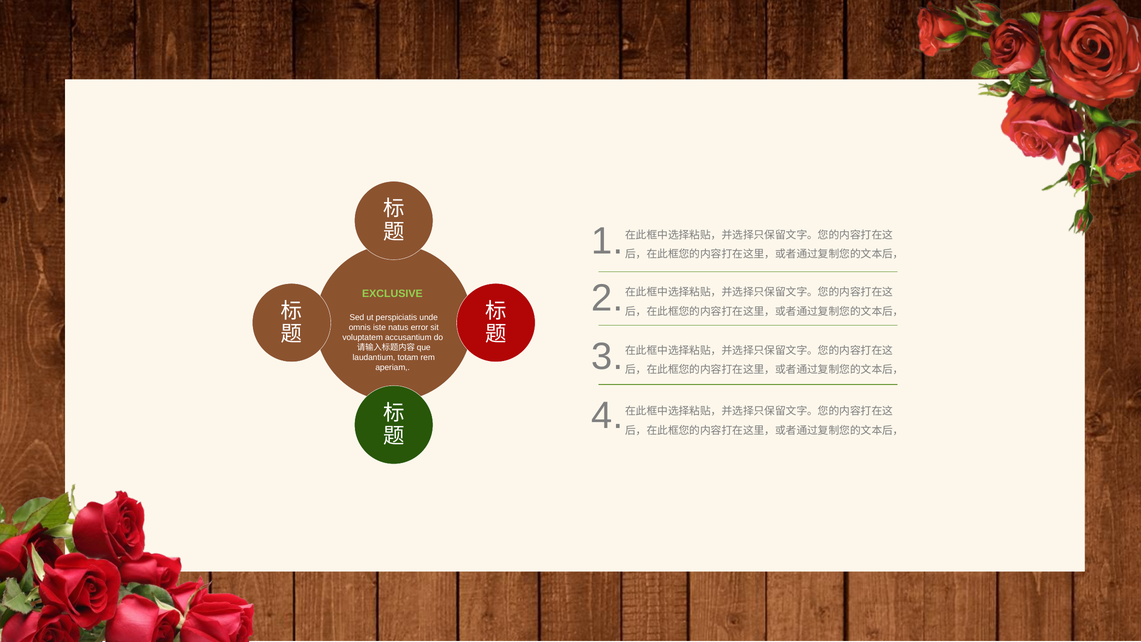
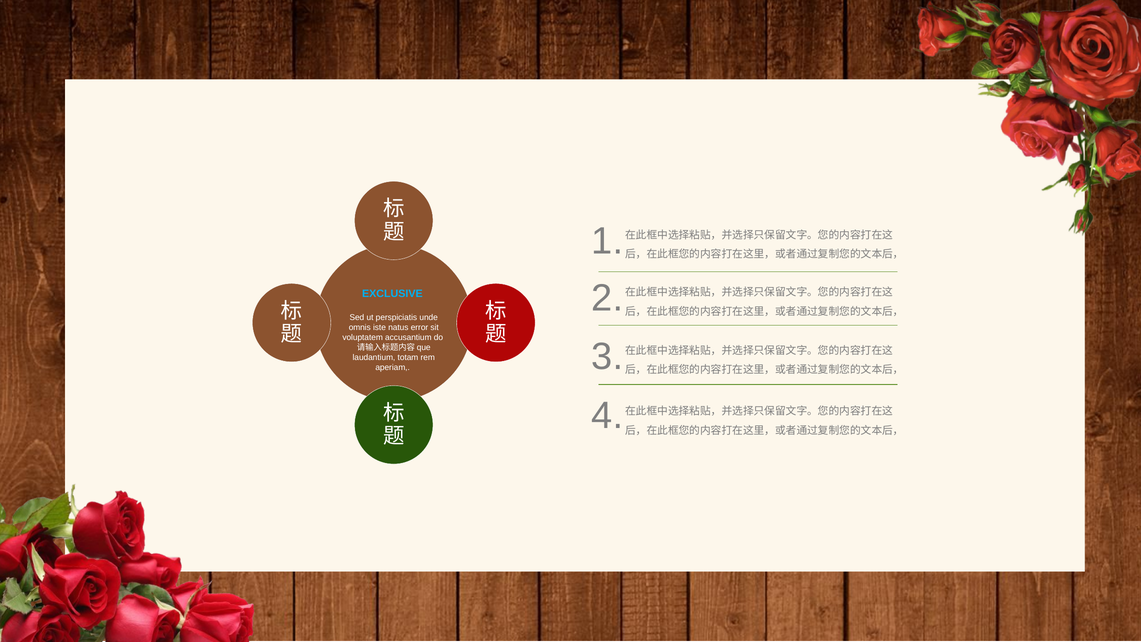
EXCLUSIVE colour: light green -> light blue (392, 293)
